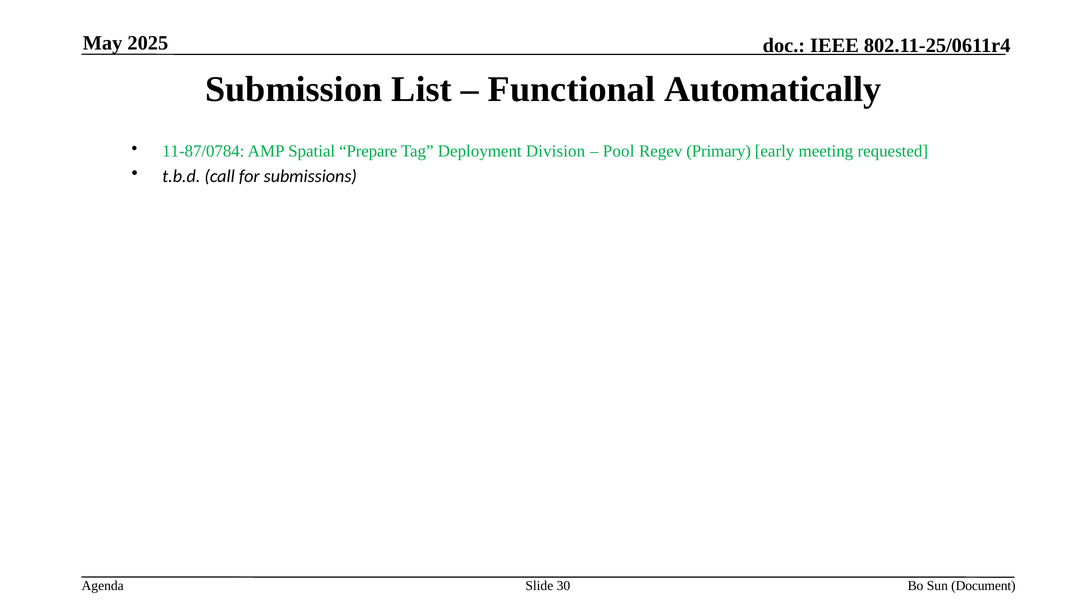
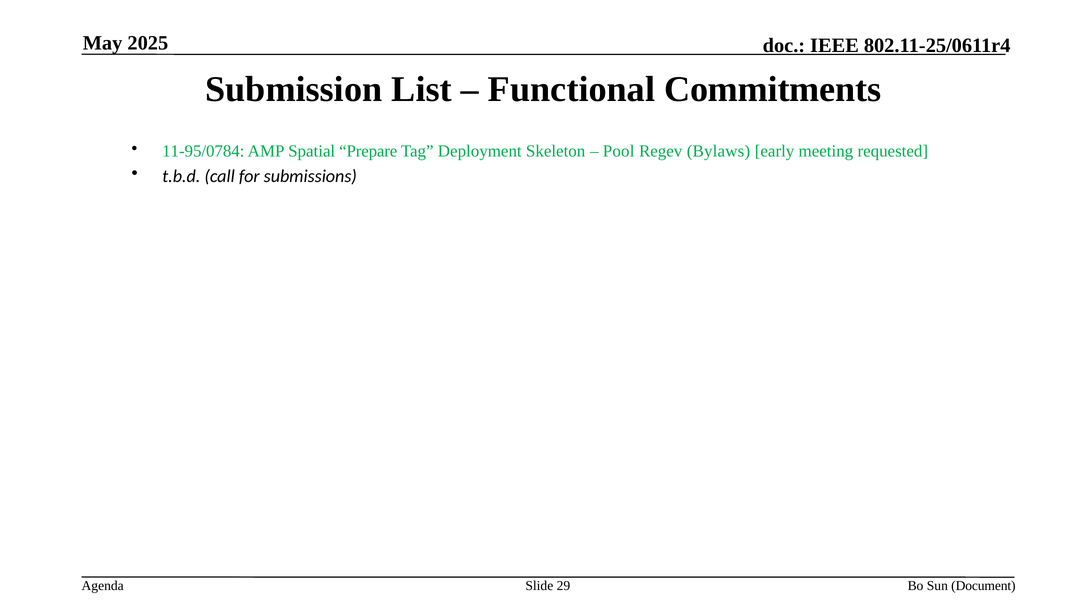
Automatically: Automatically -> Commitments (773, 89)
11-87/0784: 11-87/0784 -> 11-95/0784 (203, 151)
Division: Division -> Skeleton (556, 151)
Primary: Primary -> Bylaws (718, 151)
30: 30 -> 29 (563, 586)
